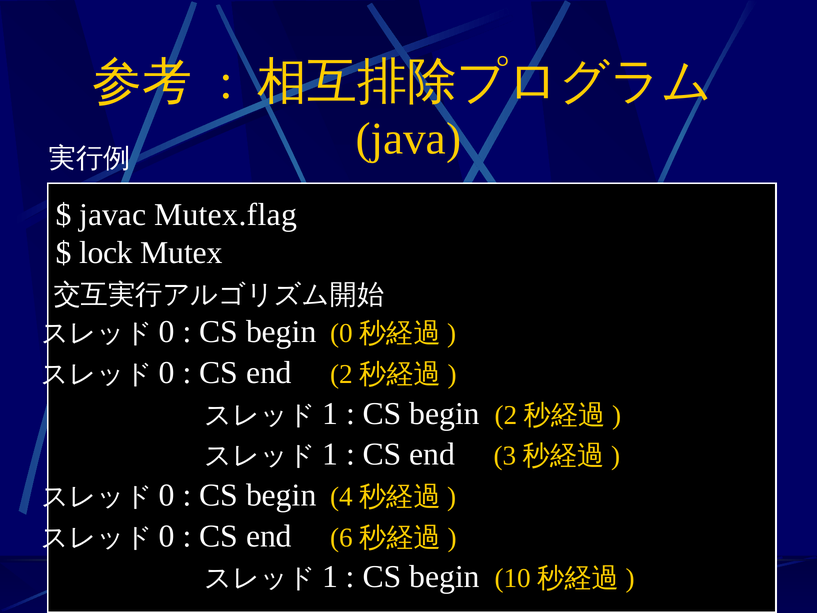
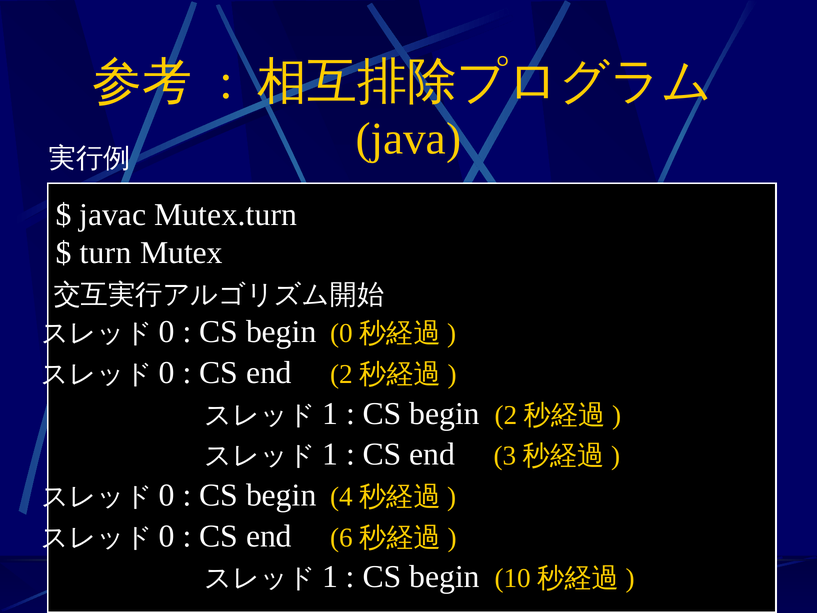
Mutex.flag: Mutex.flag -> Mutex.turn (226, 215)
lock: lock -> turn (106, 253)
